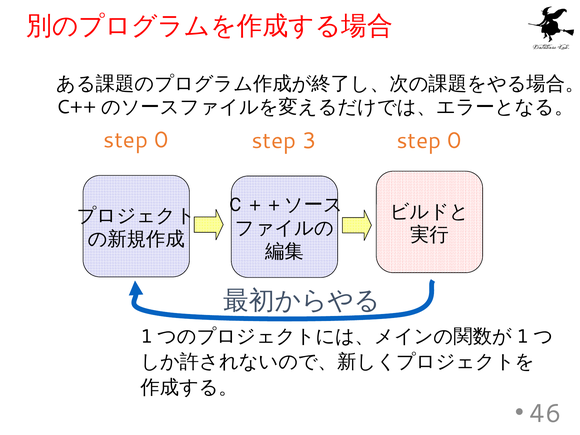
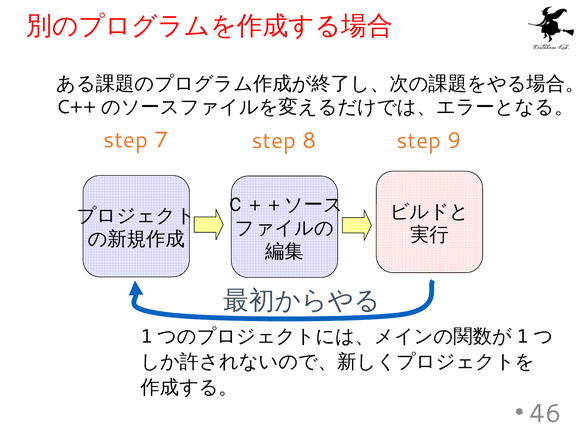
0: 0 -> 7 (161, 140)
3: 3 -> 8 (309, 141)
0: 0 -> 9 (454, 141)
